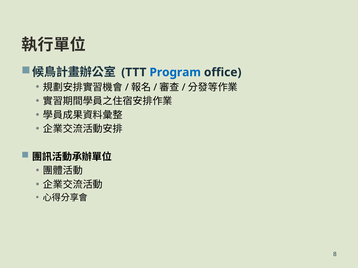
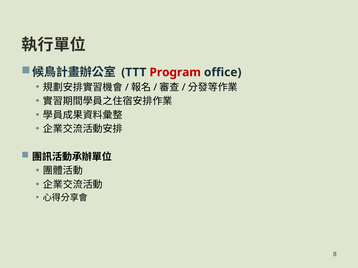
Program colour: blue -> red (175, 72)
